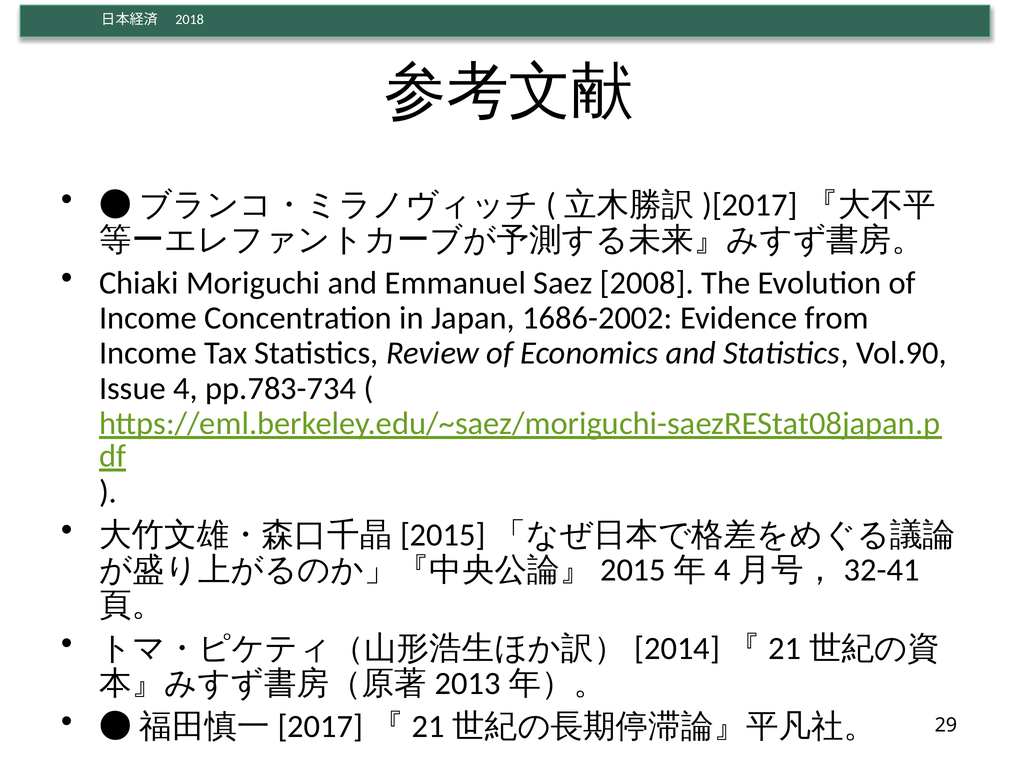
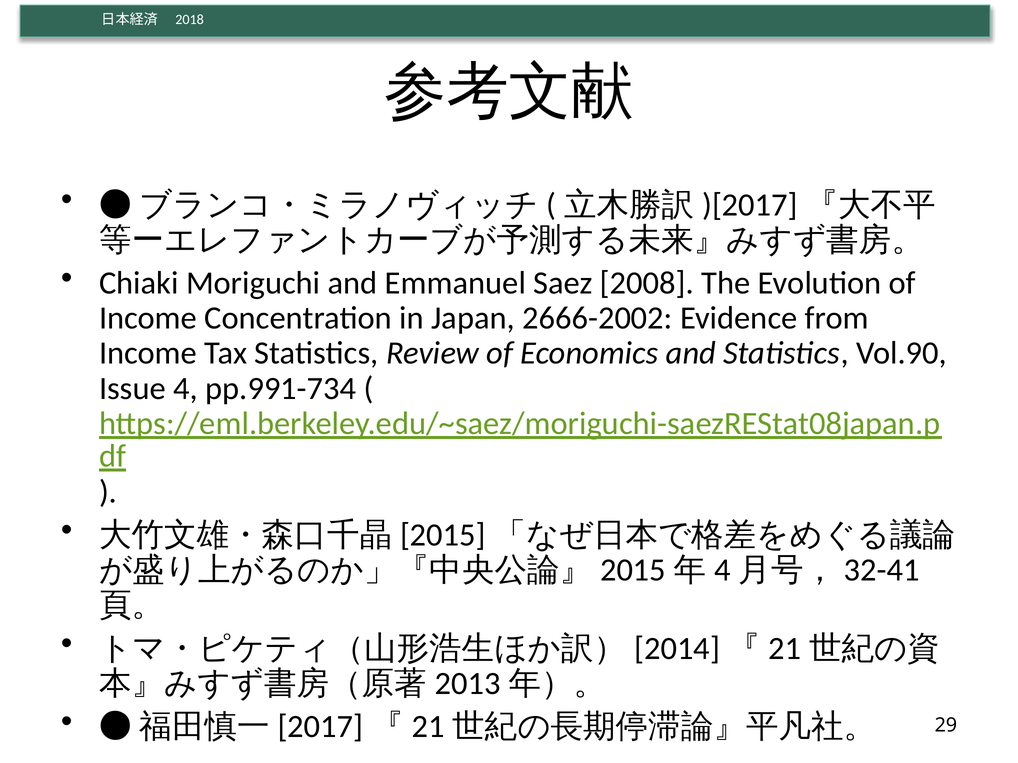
1686-2002: 1686-2002 -> 2666-2002 (597, 318)
pp.783-734: pp.783-734 -> pp.991-734 (281, 389)
